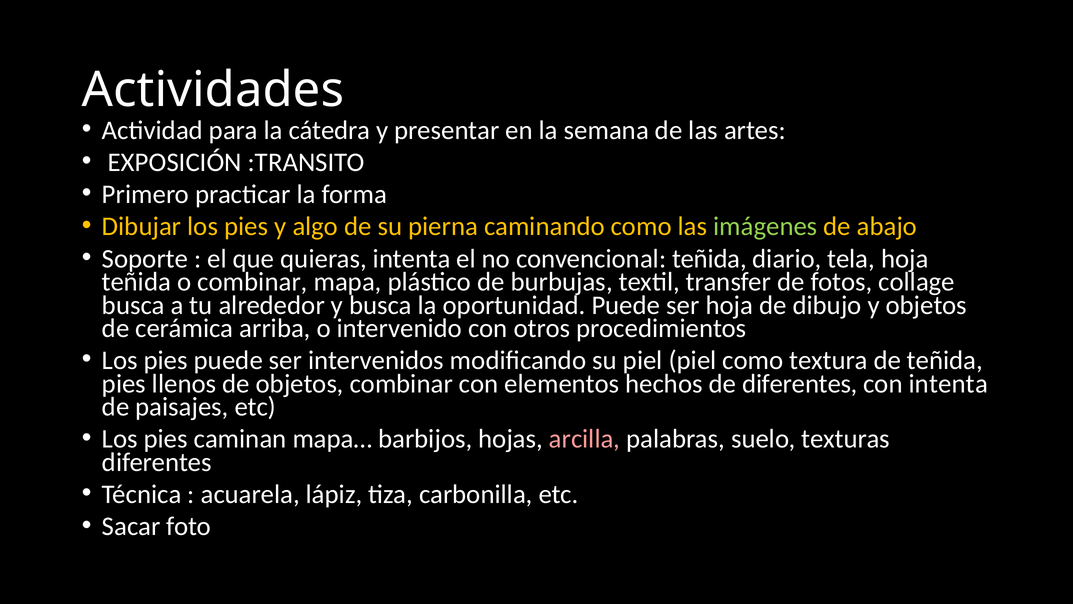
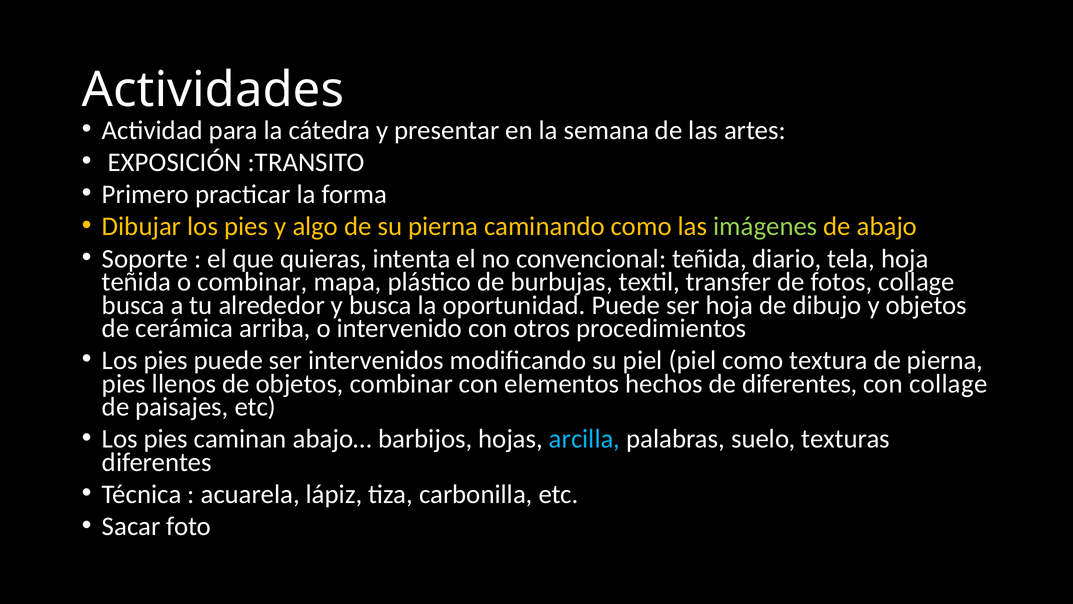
de teñida: teñida -> pierna (945, 360)
con intenta: intenta -> collage (948, 383)
mapa…: mapa… -> abajo… (332, 439)
arcilla colour: pink -> light blue (585, 439)
